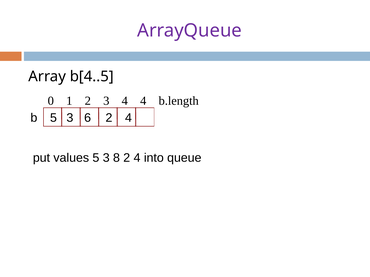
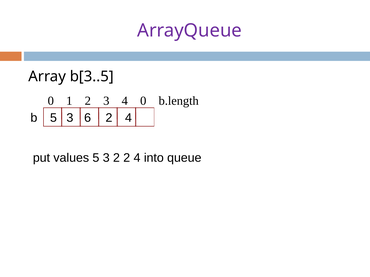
b[4..5: b[4..5 -> b[3..5 (92, 77)
4 4: 4 -> 0 (143, 101)
3 8: 8 -> 2 (116, 158)
